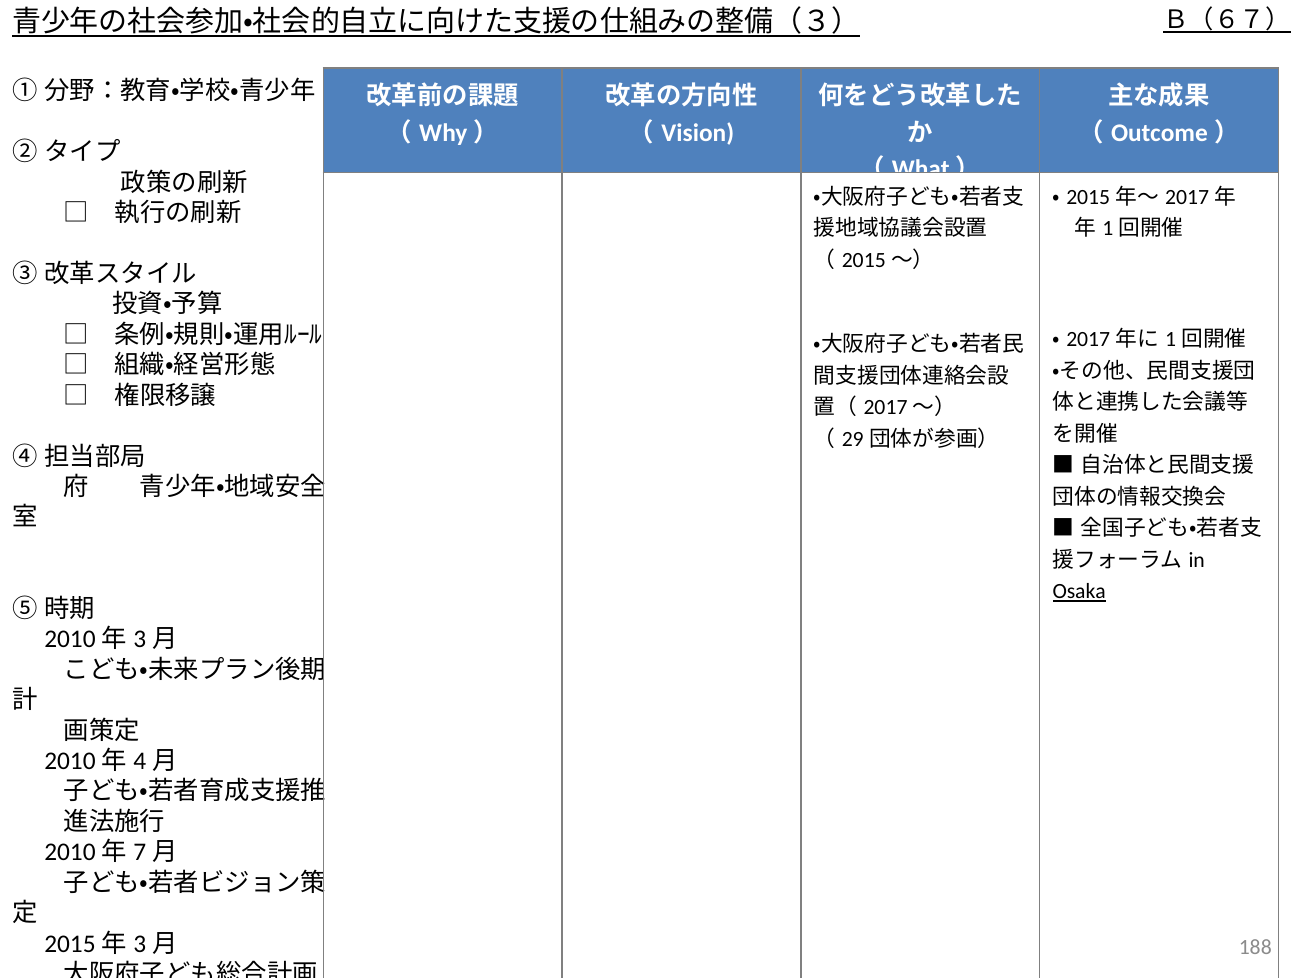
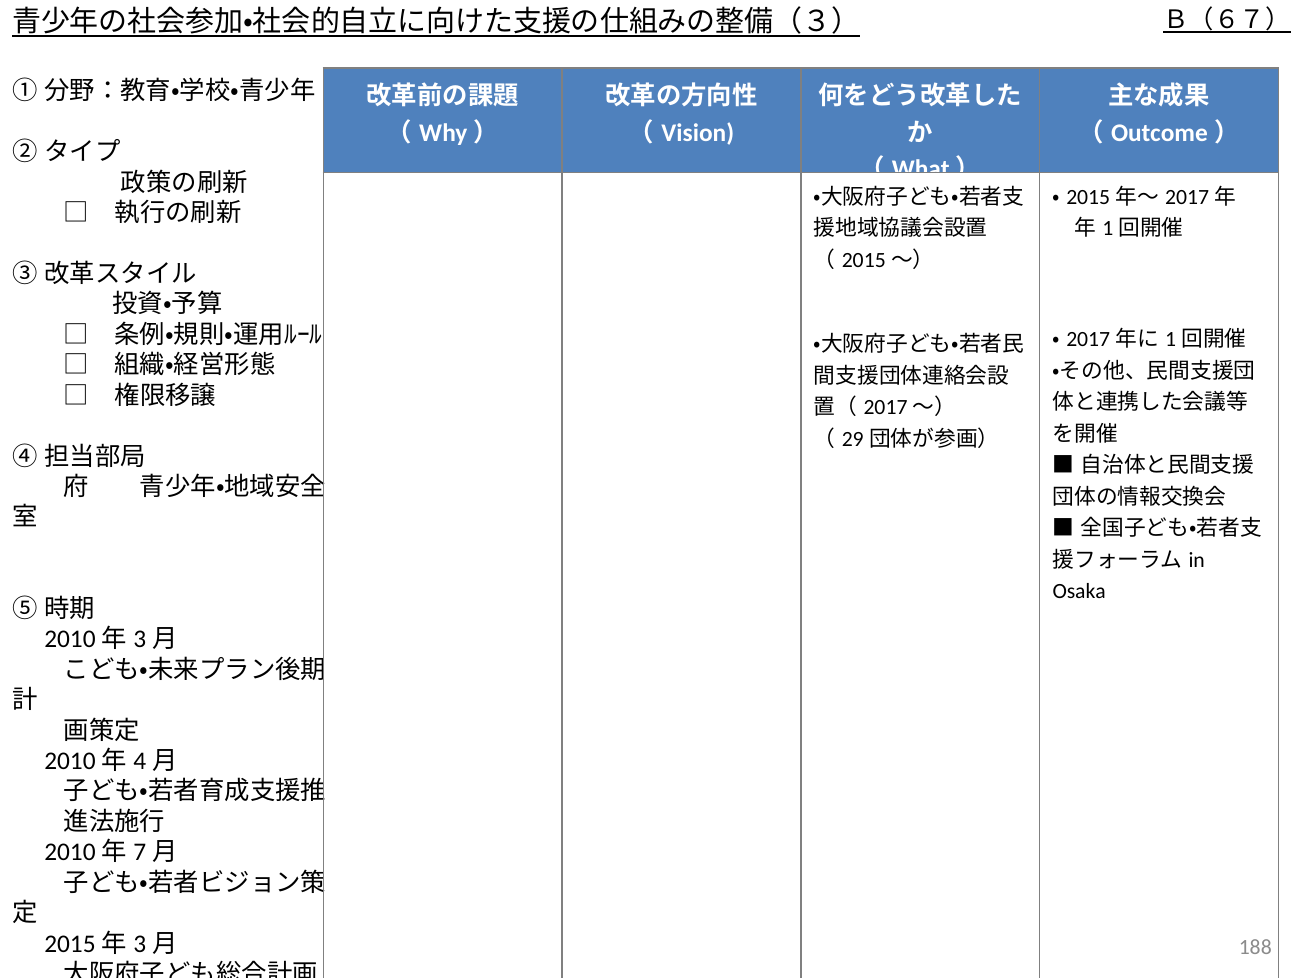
Osaka underline: present -> none (1079, 592)
